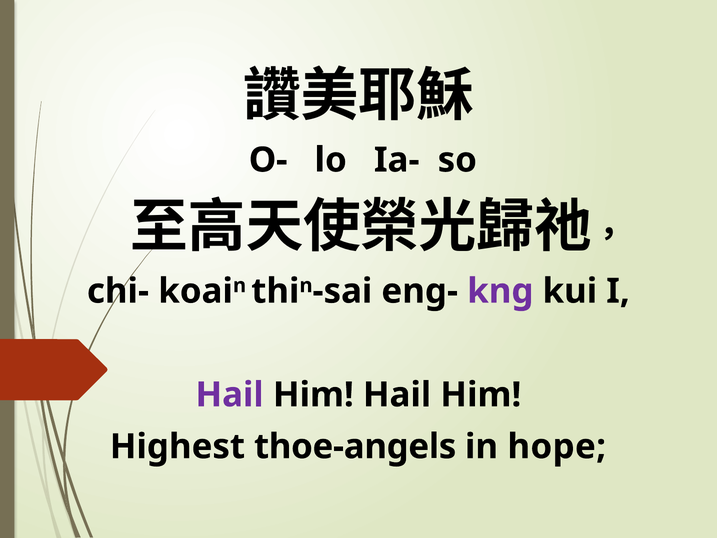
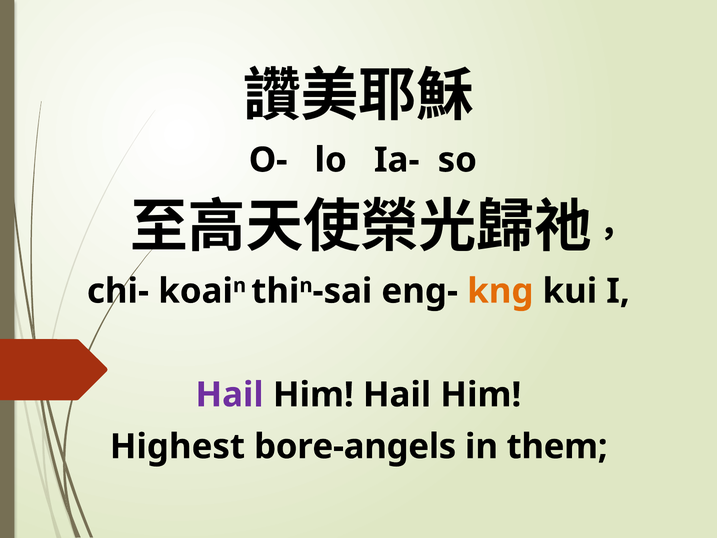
kng colour: purple -> orange (500, 291)
thoe-angels: thoe-angels -> bore-angels (355, 446)
hope: hope -> them (557, 446)
